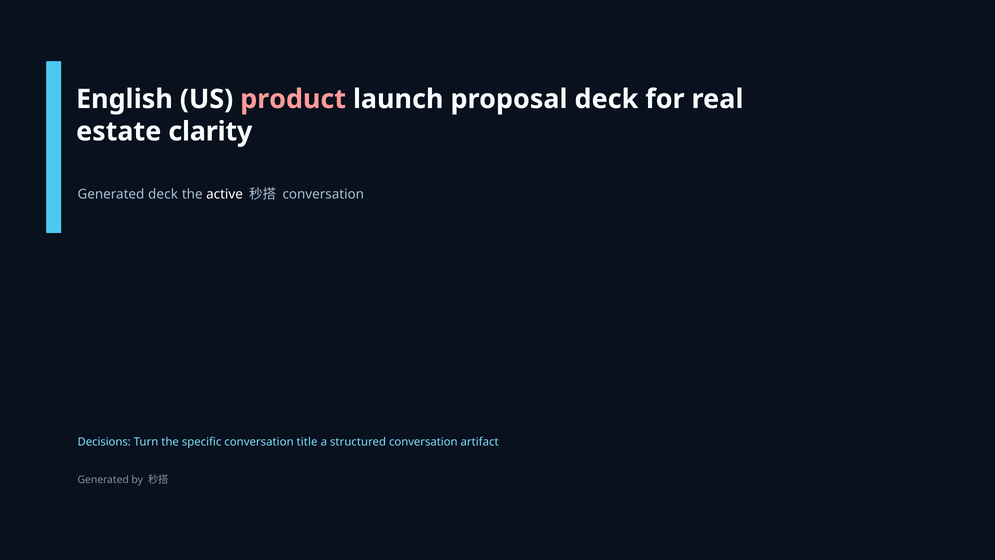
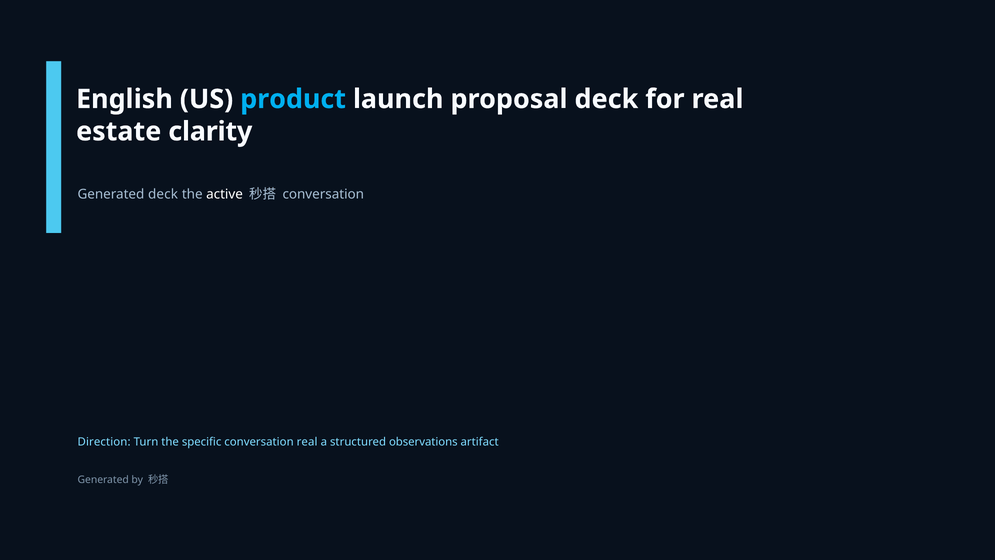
product colour: pink -> light blue (293, 99)
Decisions: Decisions -> Direction (104, 442)
conversation title: title -> real (307, 442)
structured conversation: conversation -> observations (423, 442)
